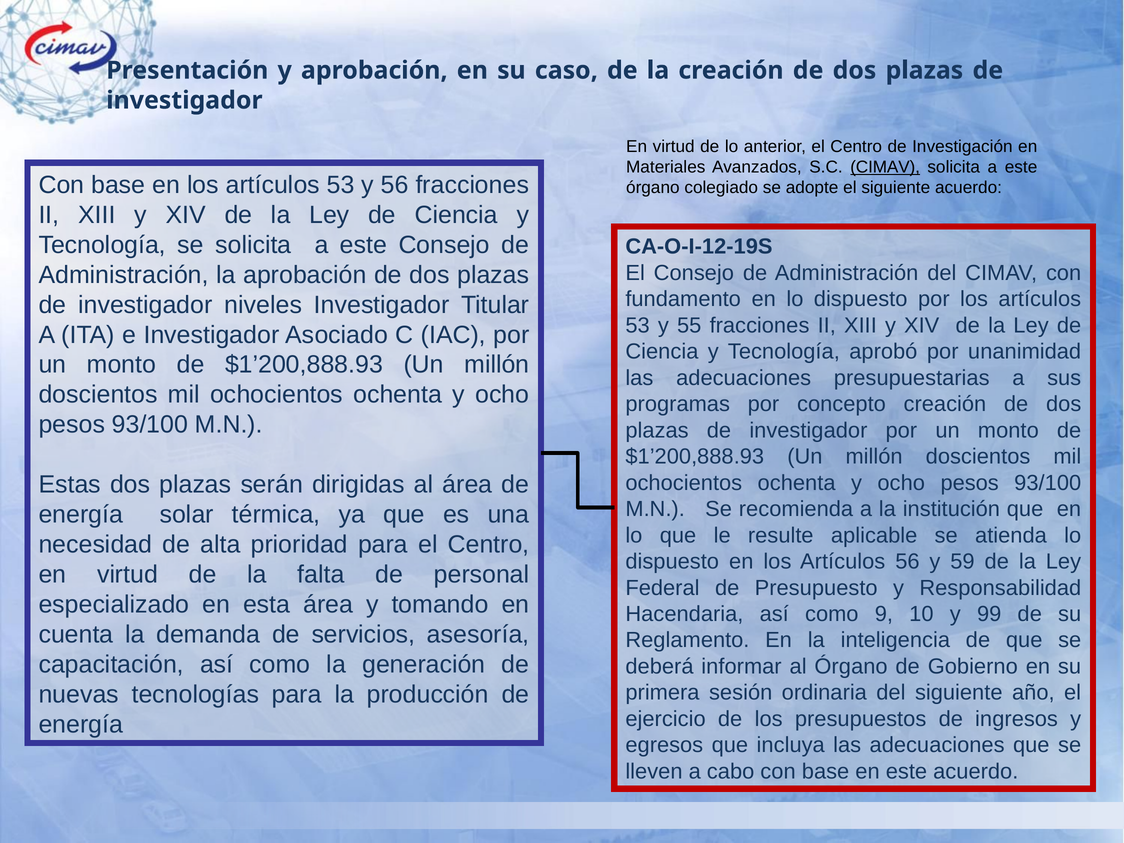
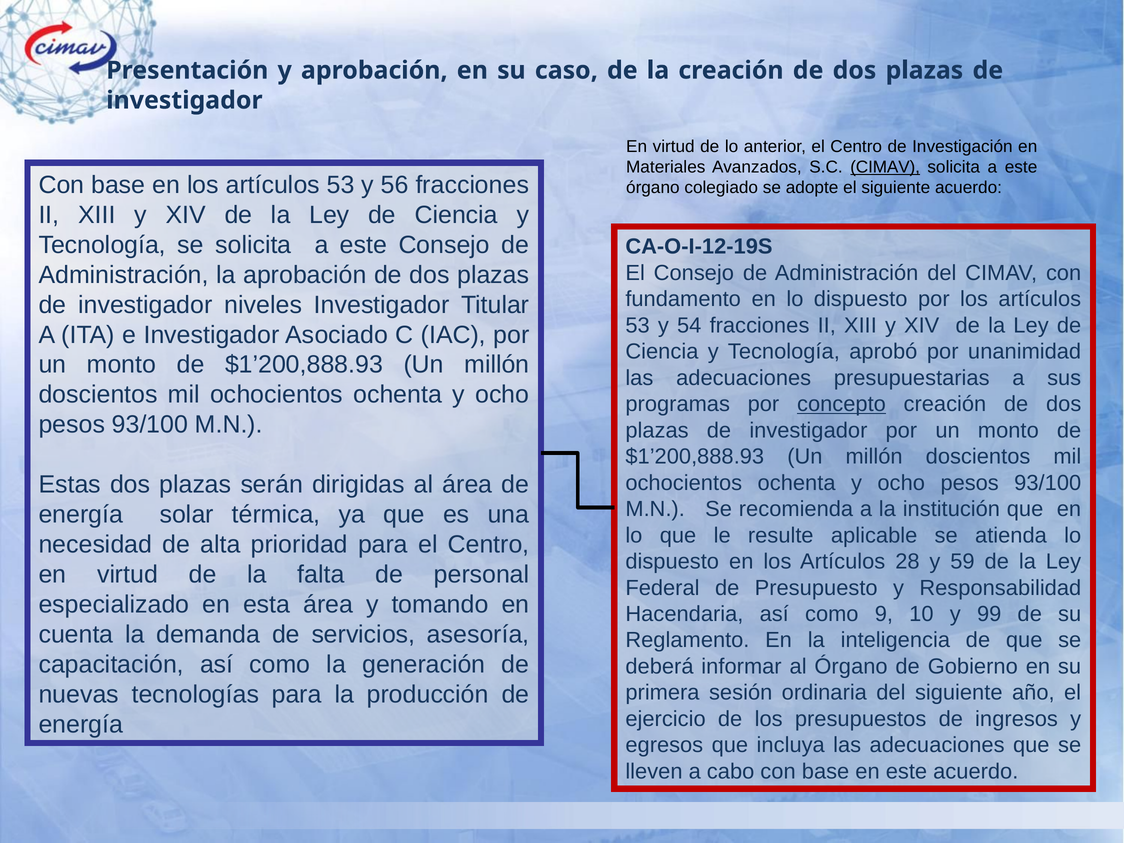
55: 55 -> 54 (689, 325)
concepto underline: none -> present (841, 404)
Artículos 56: 56 -> 28 (907, 562)
